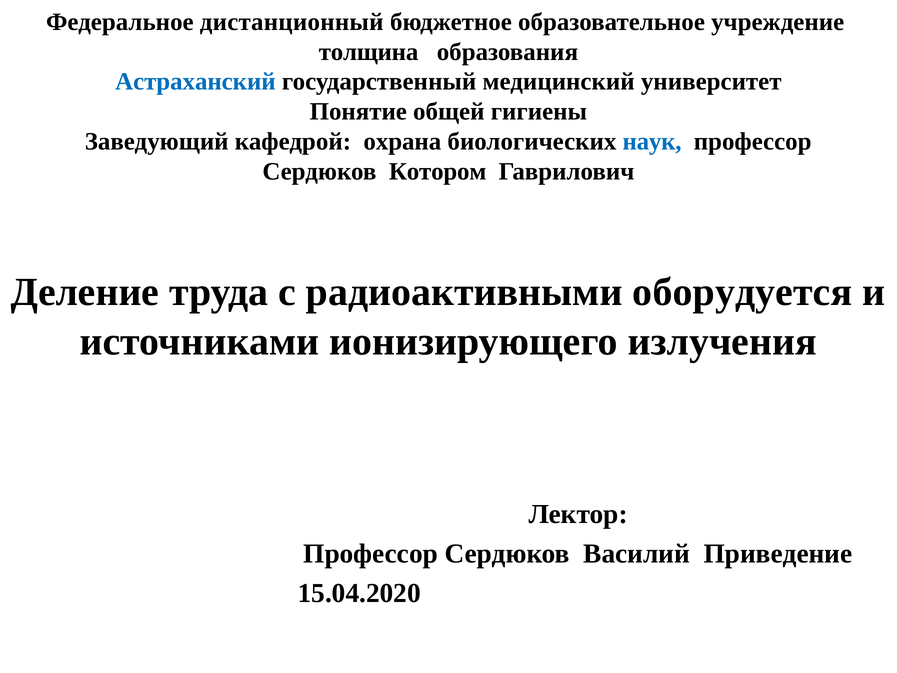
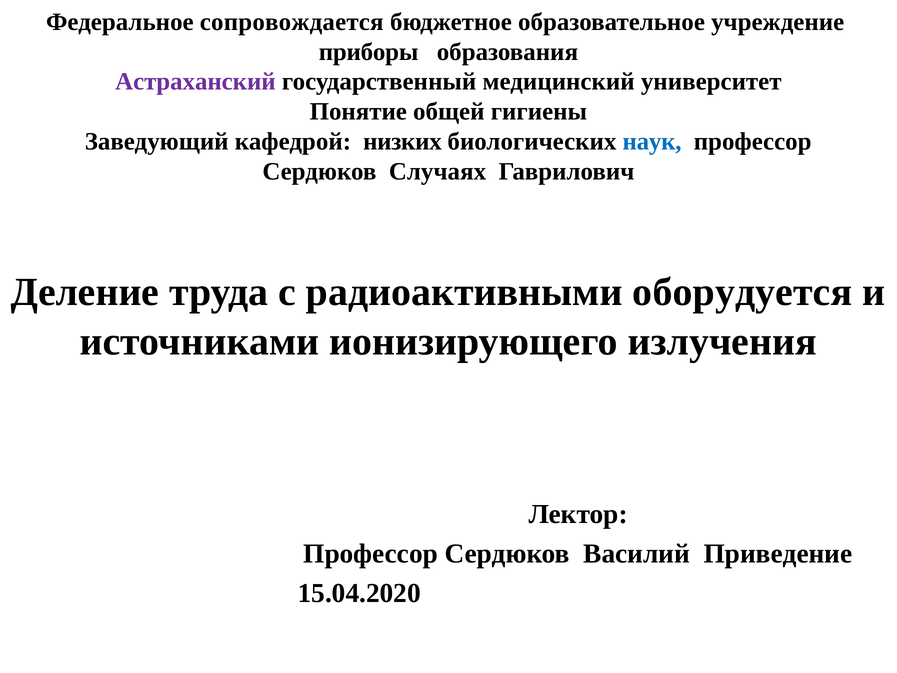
дистанционный: дистанционный -> сопровождается (292, 22)
толщина: толщина -> приборы (369, 52)
Астраханский colour: blue -> purple (195, 82)
охрана: охрана -> низких (402, 142)
Котором: Котором -> Случаях (438, 171)
